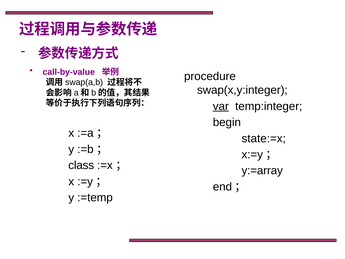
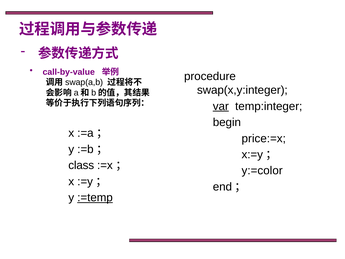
state:=x: state:=x -> price:=x (264, 138)
y:=array: y:=array -> y:=color (262, 171)
:=temp underline: none -> present (95, 197)
